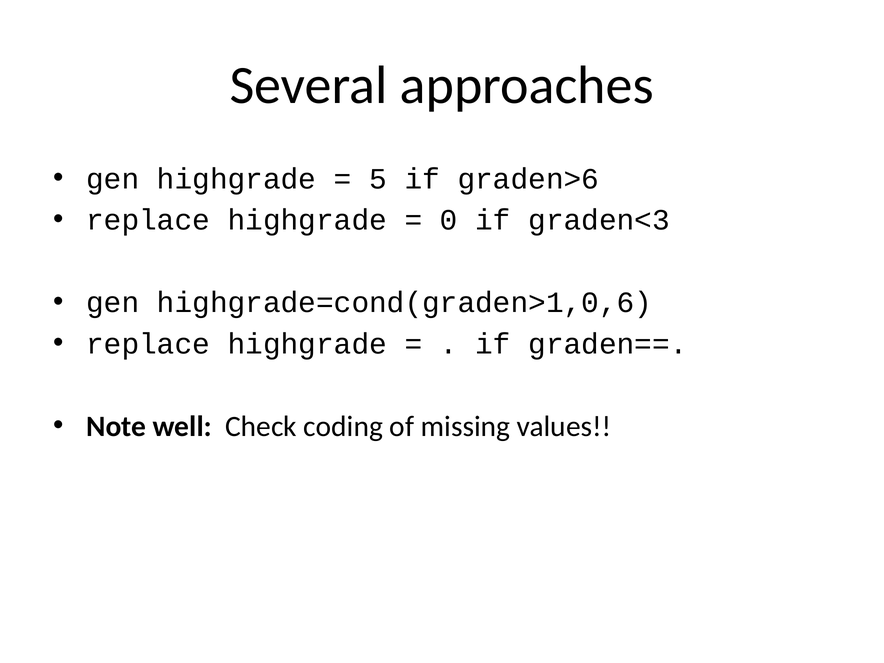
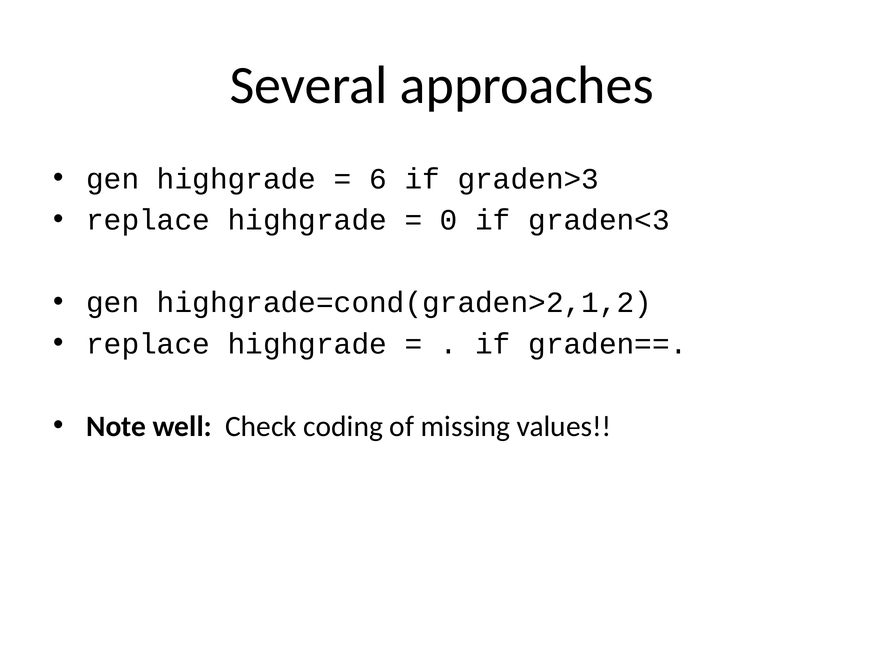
5: 5 -> 6 (378, 179)
graden>6: graden>6 -> graden>3 (528, 179)
highgrade=cond(graden>1,0,6: highgrade=cond(graden>1,0,6 -> highgrade=cond(graden>2,1,2 (405, 303)
